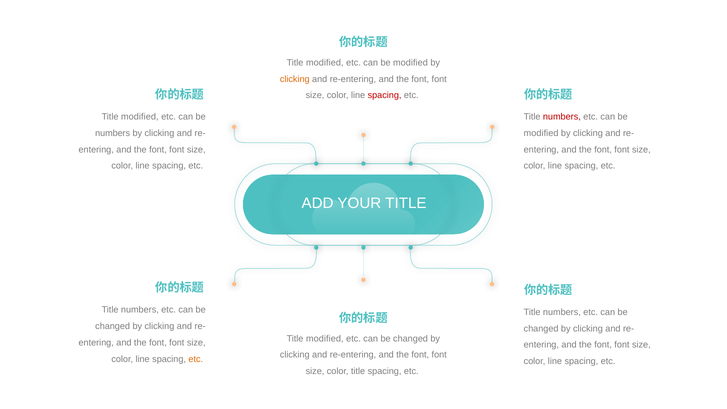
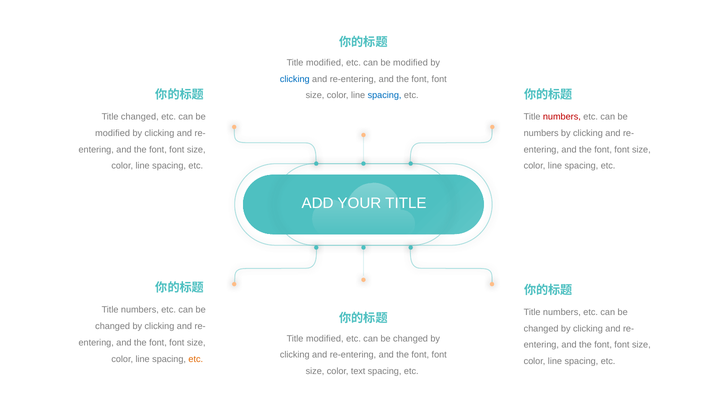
clicking colour: orange -> blue (295, 79)
spacing colour: red -> blue (385, 95)
modified: modified -> changed (140, 117)
numbers: numbers -> modified (113, 133)
modified: modified -> numbers (541, 133)
color title: title -> text (358, 371)
